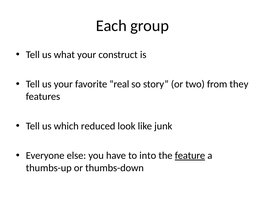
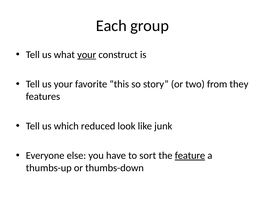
your underline: none -> present (87, 55)
real: real -> this (119, 84)
into: into -> sort (148, 155)
